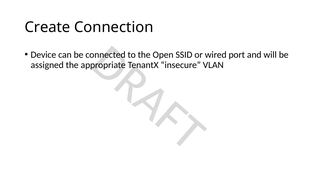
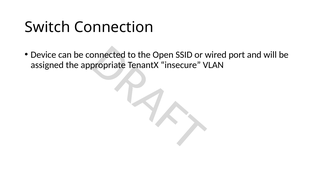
Create: Create -> Switch (47, 27)
